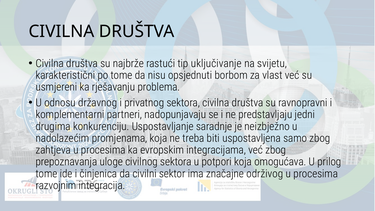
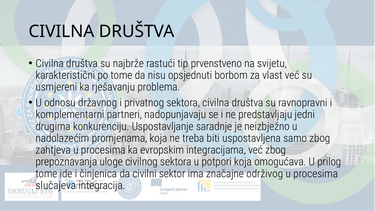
uključivanje: uključivanje -> prvenstveno (216, 63)
razvojnim: razvojnim -> slučajeva (56, 185)
